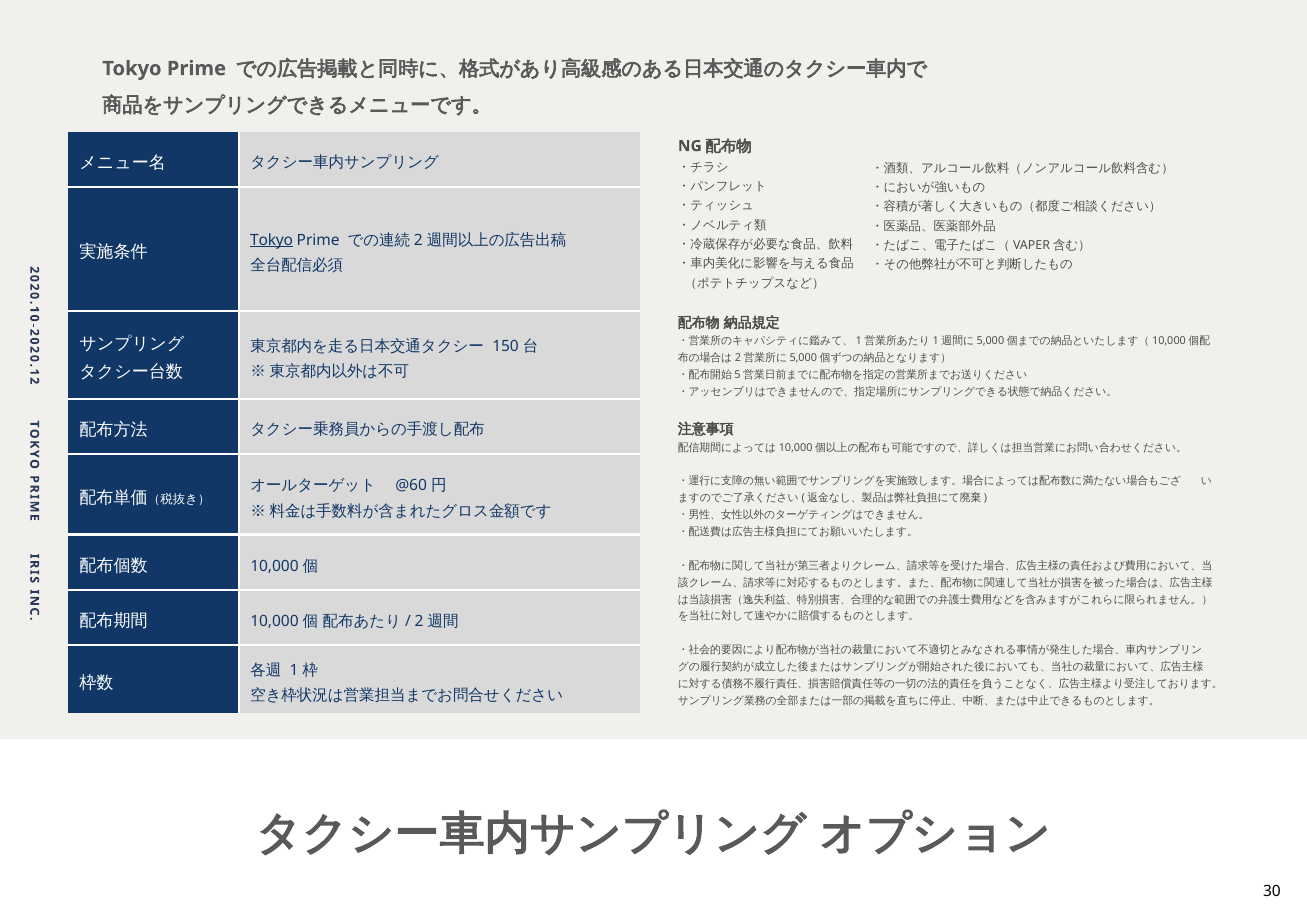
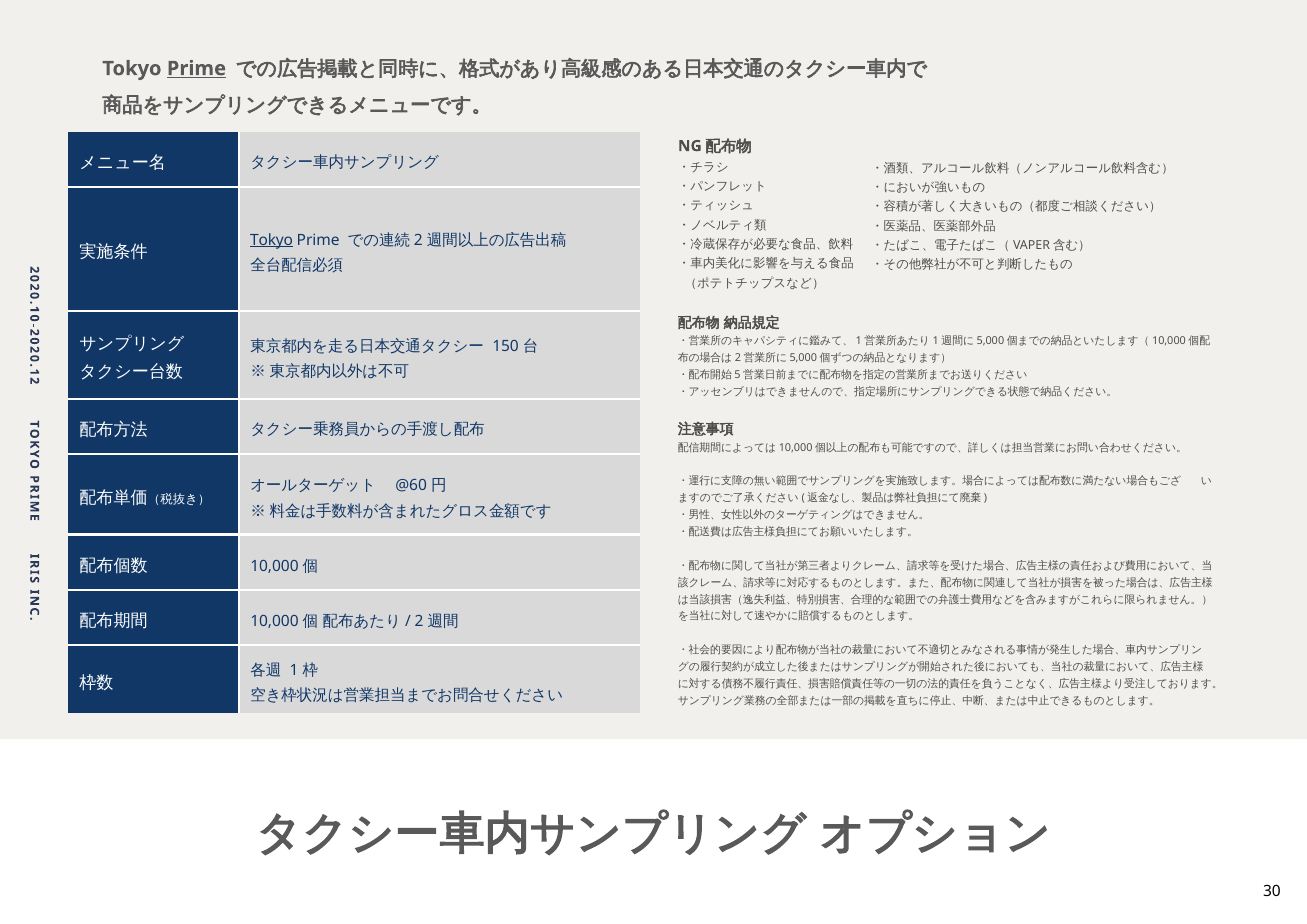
Prime underline: none -> present (196, 69)
